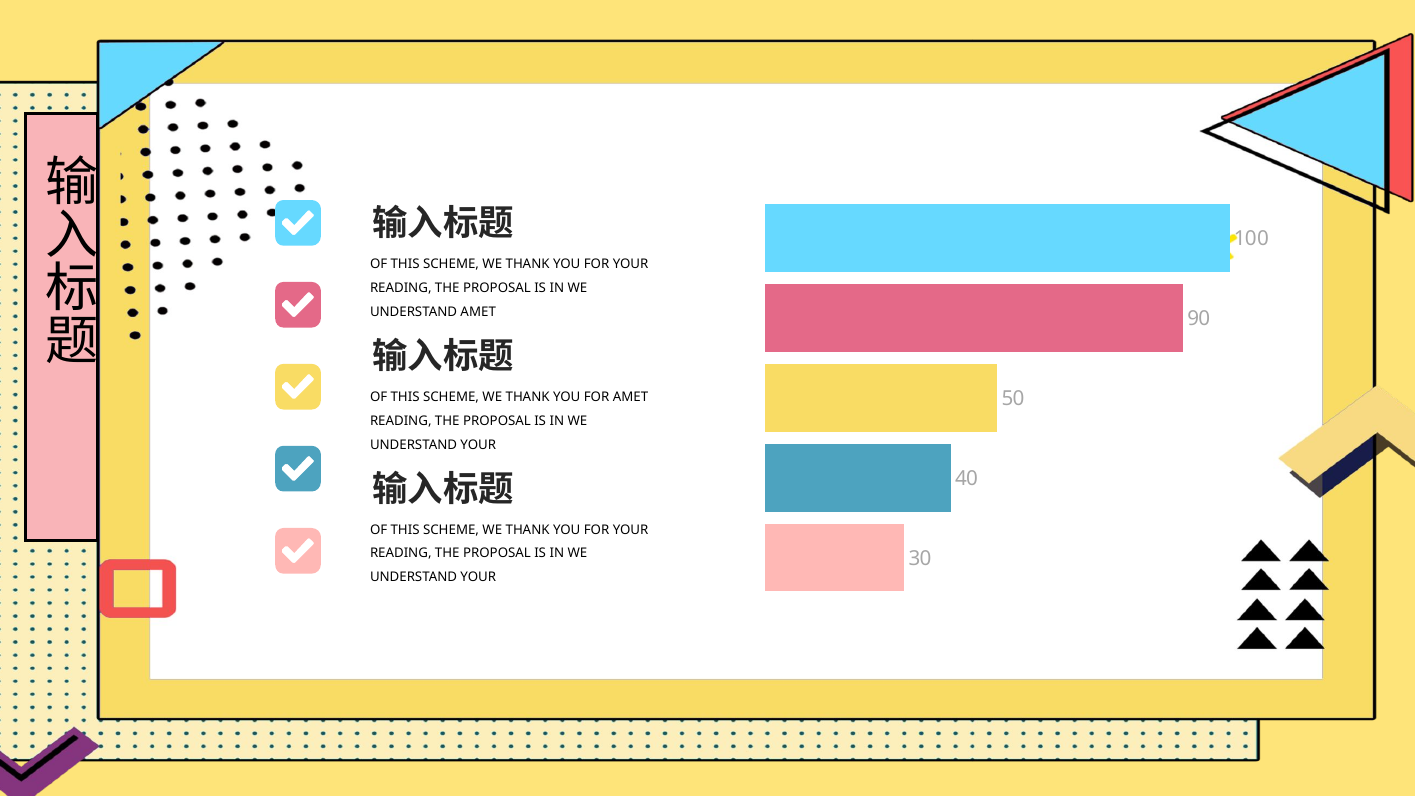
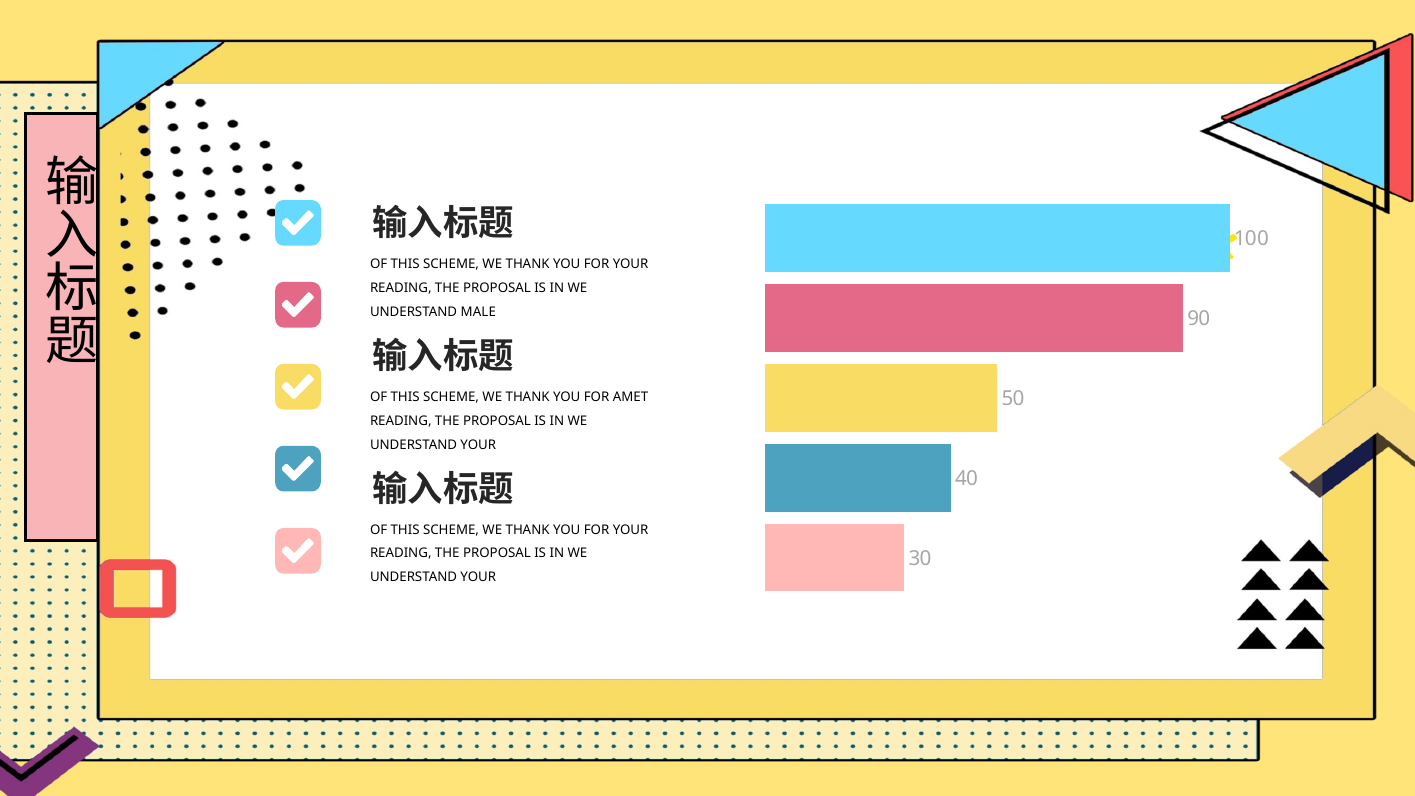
UNDERSTAND AMET: AMET -> MALE (478, 312)
